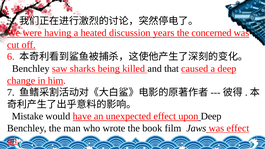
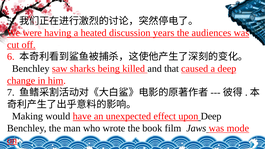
concerned: concerned -> audiences (211, 33)
Mistake: Mistake -> Making (27, 116)
was effect: effect -> mode (238, 128)
